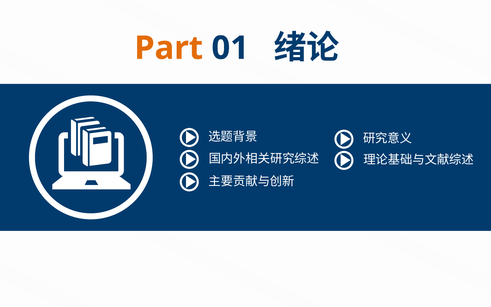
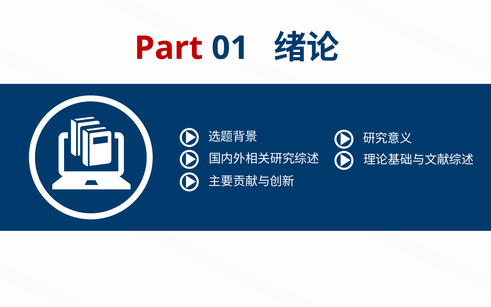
Part colour: orange -> red (169, 48)
